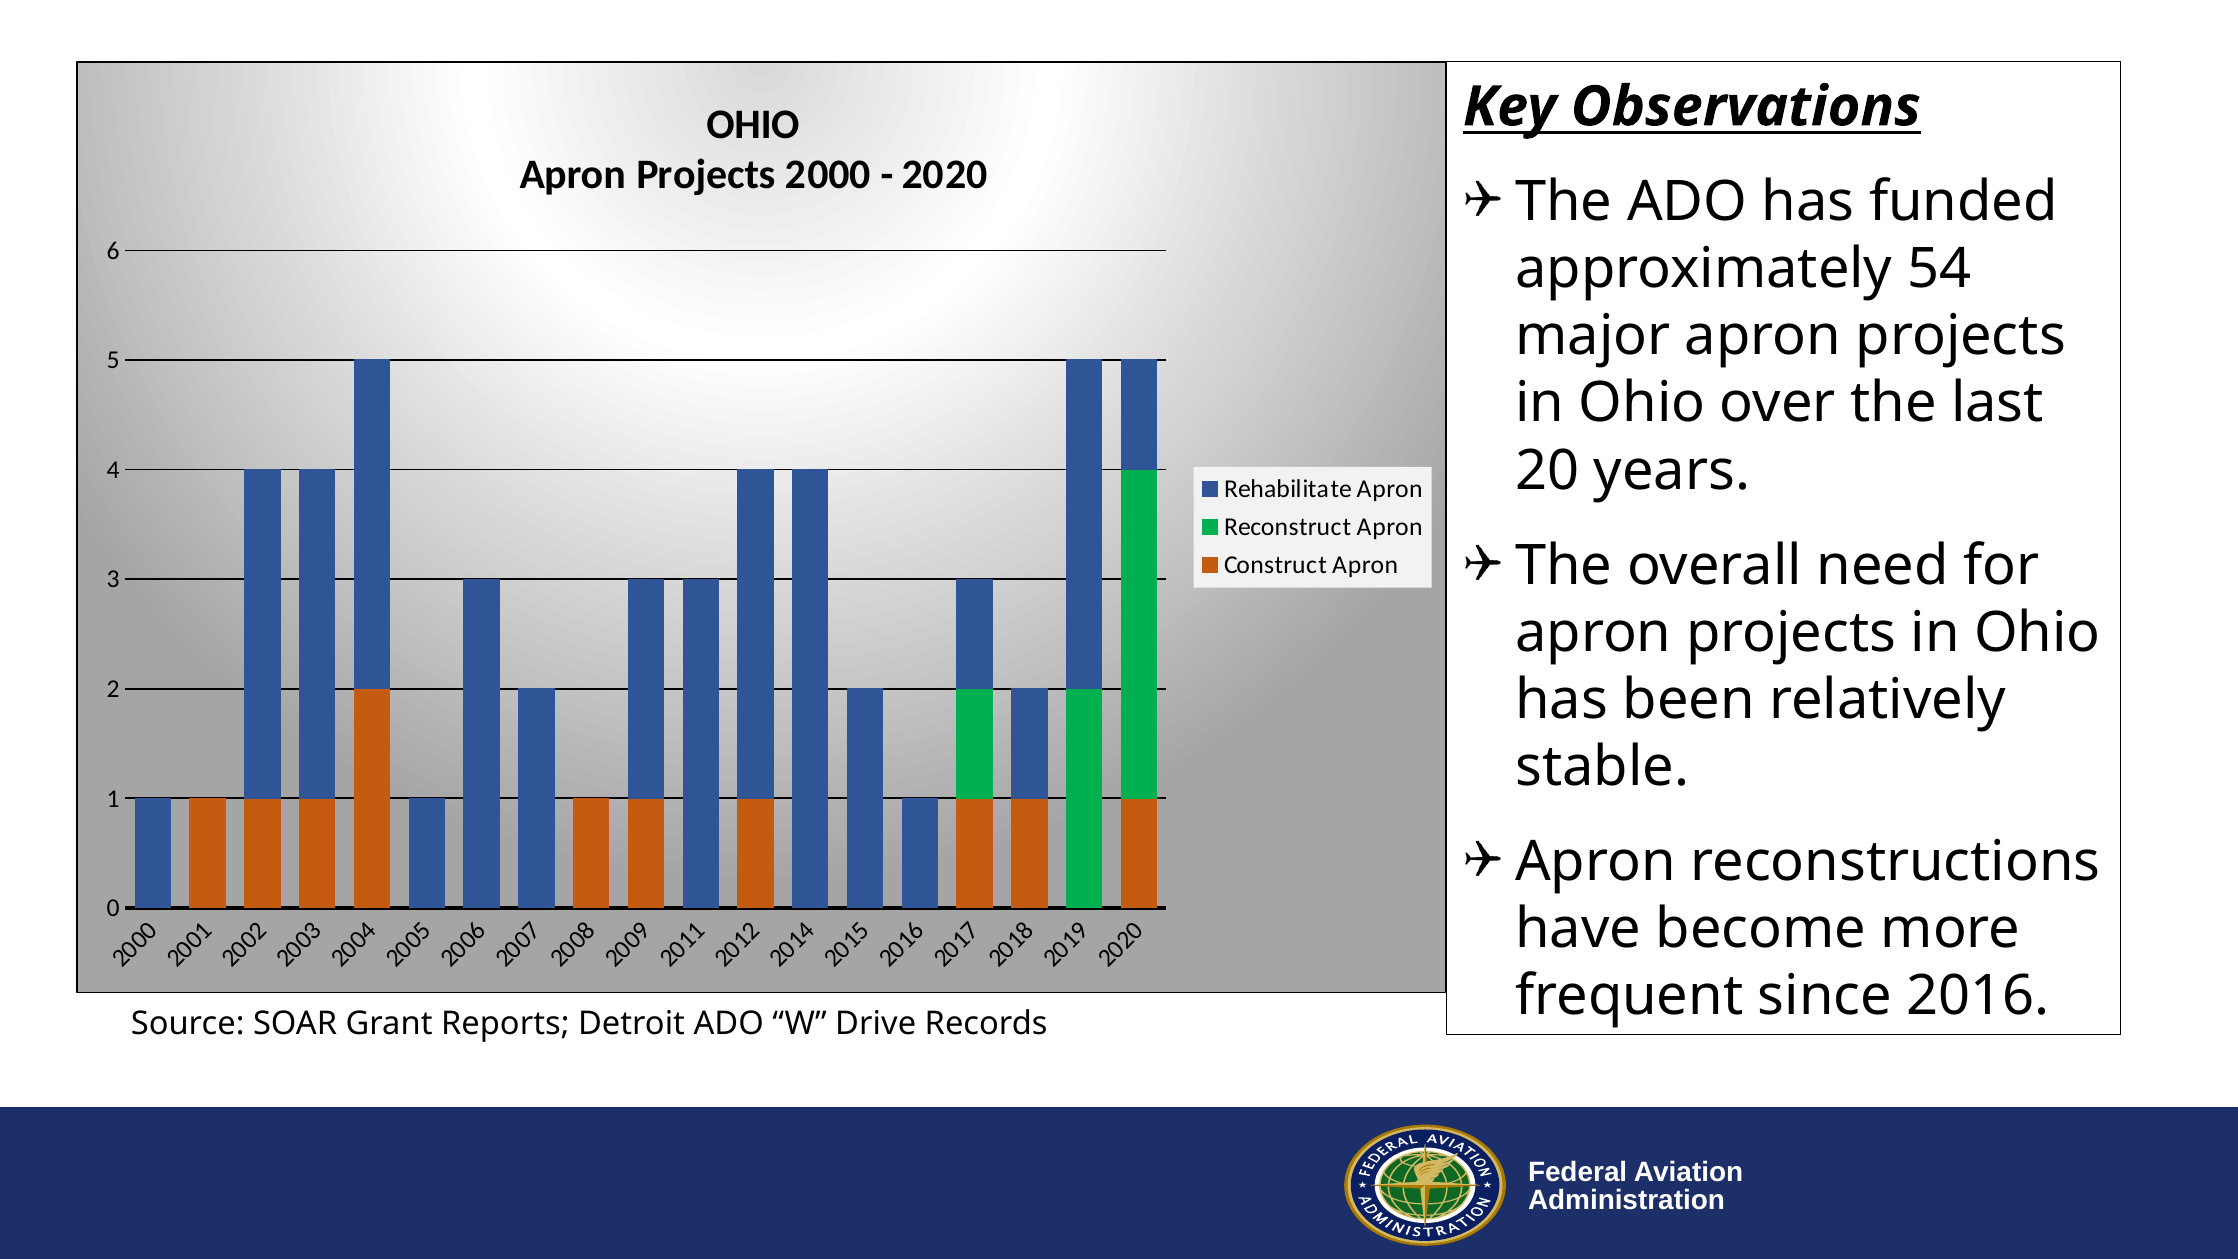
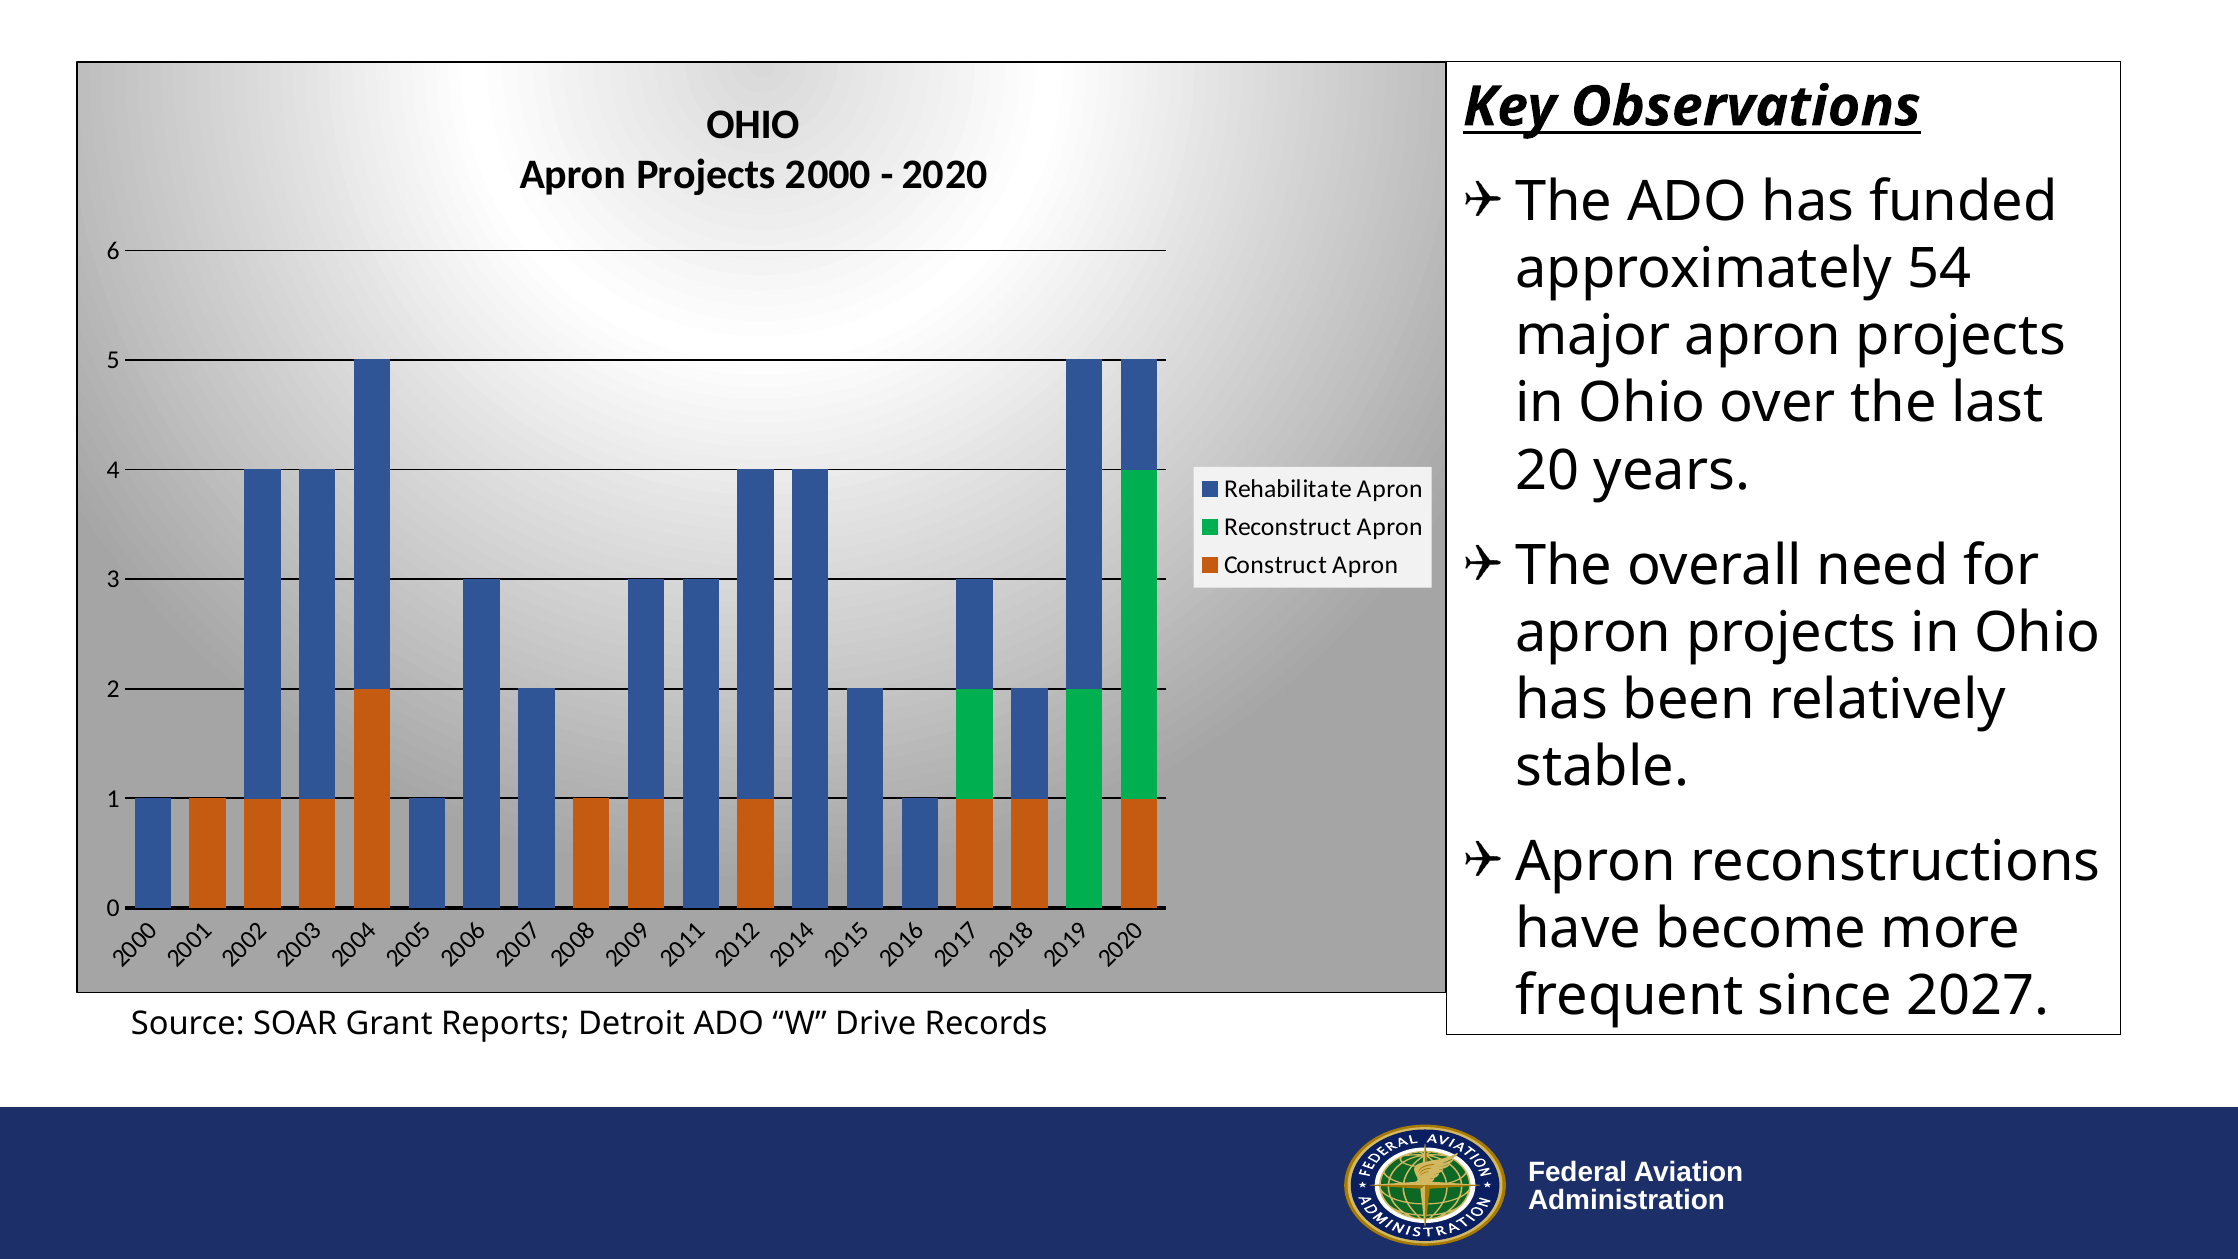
2016: 2016 -> 2027 (1978, 996)
